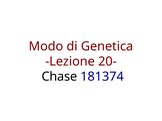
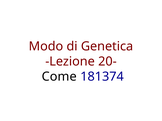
Chase: Chase -> Come (59, 77)
